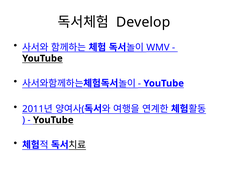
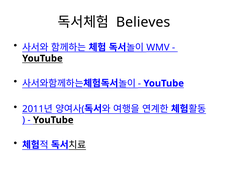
Develop: Develop -> Believes (143, 22)
